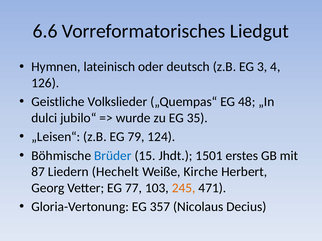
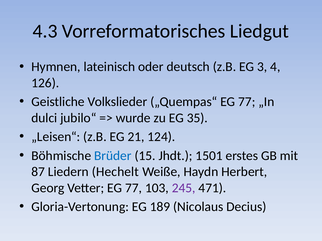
6.6: 6.6 -> 4.3 (45, 31)
„Quempas“ EG 48: 48 -> 77 (247, 102)
79: 79 -> 21 (136, 137)
Kirche: Kirche -> Haydn (201, 172)
245 colour: orange -> purple (184, 188)
357: 357 -> 189 (160, 207)
